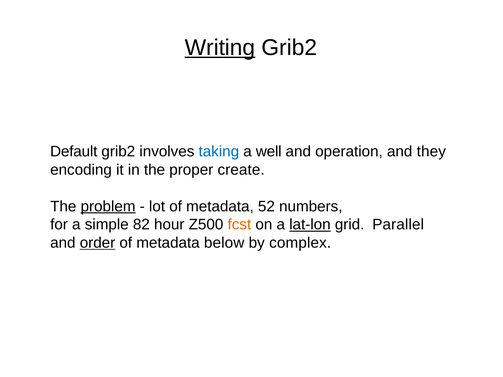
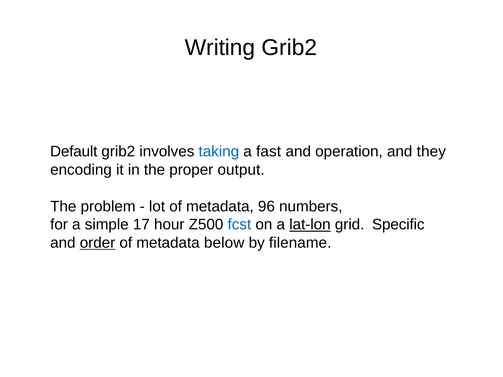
Writing underline: present -> none (220, 48)
well: well -> fast (269, 152)
create: create -> output (241, 170)
problem underline: present -> none (108, 206)
52: 52 -> 96 (266, 206)
82: 82 -> 17 (141, 225)
fcst colour: orange -> blue (239, 225)
Parallel: Parallel -> Specific (398, 225)
complex: complex -> filename (300, 243)
